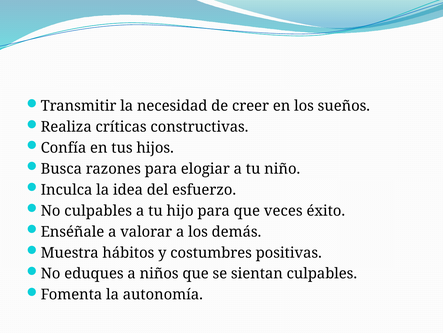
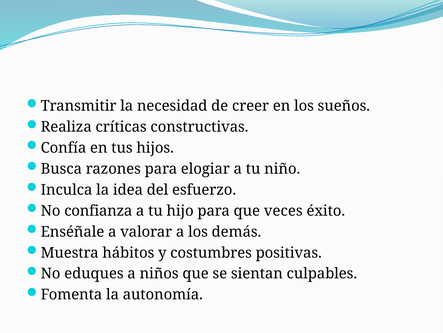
No culpables: culpables -> confianza (98, 210)
